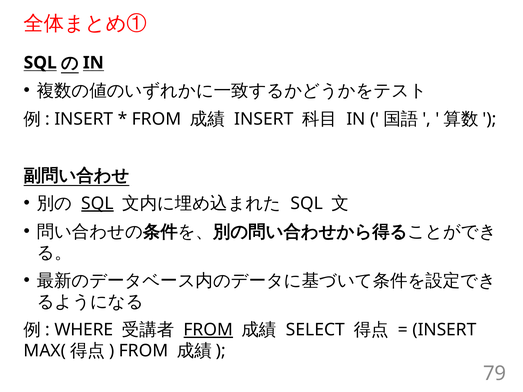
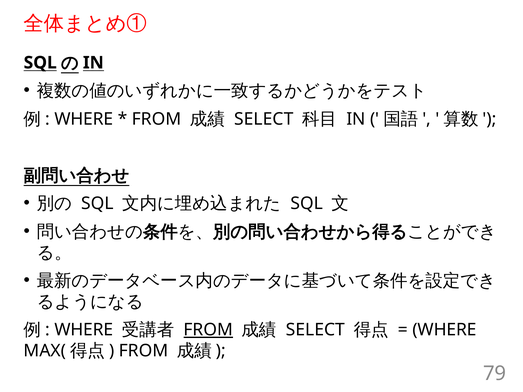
INSERT: INSERT -> WHERE (84, 119)
INSERT: INSERT -> SELECT (264, 119)
SQL underline: present -> none (97, 204)
INSERT: INSERT -> WHERE (445, 330)
